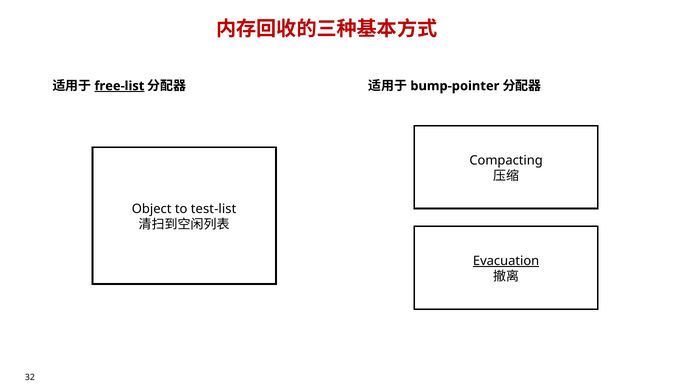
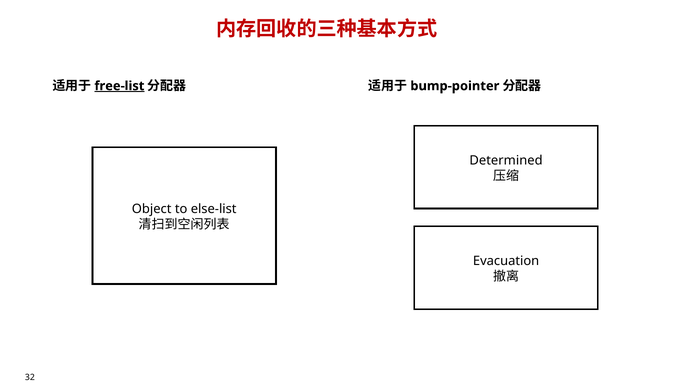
Compacting: Compacting -> Determined (506, 160)
test-list: test-list -> else-list (214, 209)
Evacuation underline: present -> none (506, 261)
